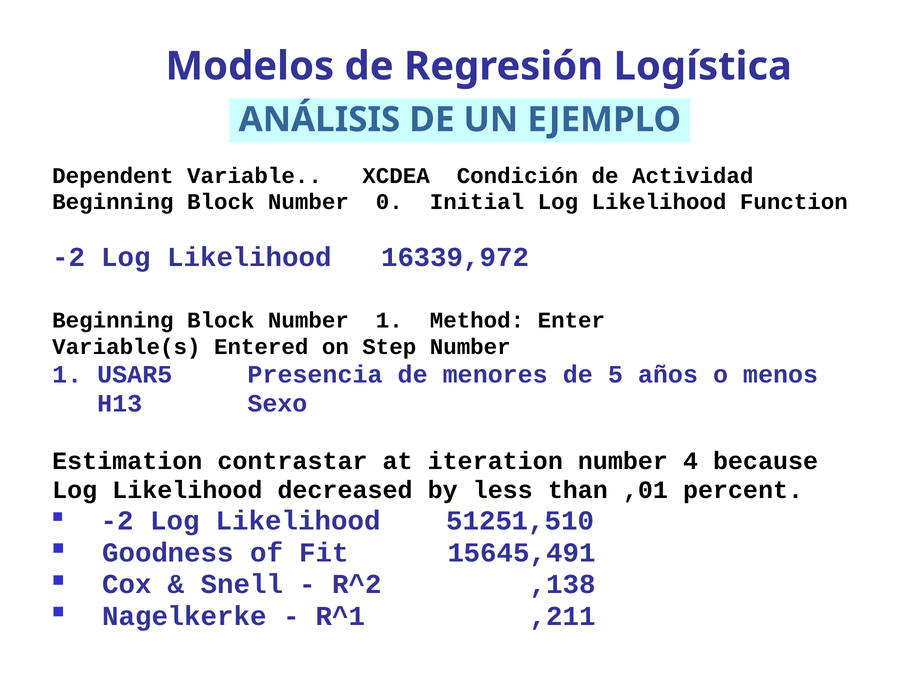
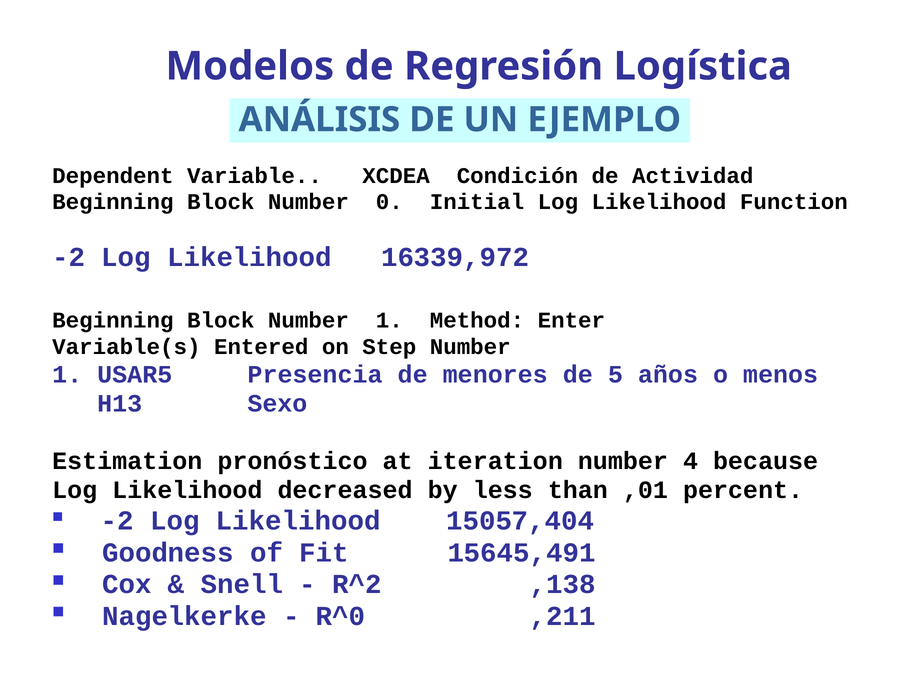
contrastar: contrastar -> pronóstico (292, 461)
51251,510: 51251,510 -> 15057,404 (520, 521)
R^1: R^1 -> R^0 (341, 616)
